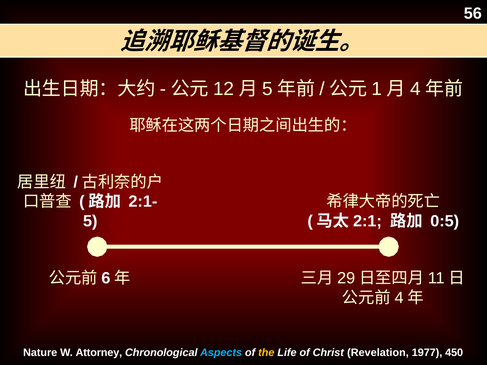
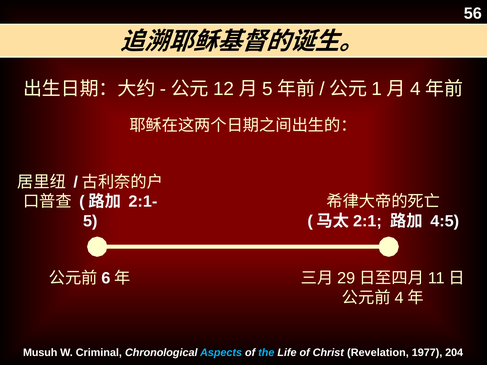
0:5: 0:5 -> 4:5 (445, 221)
Nature: Nature -> Musuh (40, 353)
Attorney: Attorney -> Criminal (99, 353)
the colour: yellow -> light blue (266, 353)
450: 450 -> 204 (454, 353)
